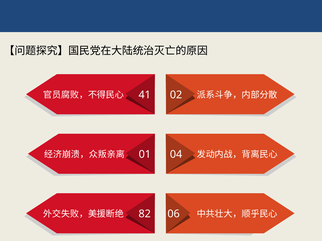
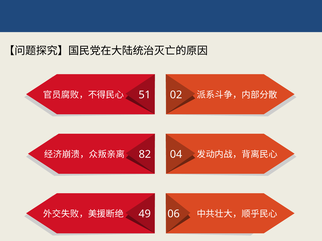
41: 41 -> 51 (145, 95)
01: 01 -> 82 (145, 155)
82: 82 -> 49 (145, 214)
